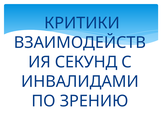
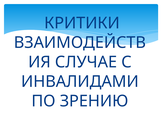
СЕКУНД: СЕКУНД -> СЛУЧАЕ (86, 62)
